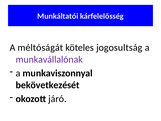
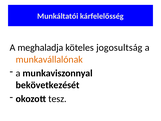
méltóságát: méltóságát -> meghaladja (40, 47)
munkavállalónak colour: purple -> orange (49, 59)
járó: járó -> tesz (57, 99)
